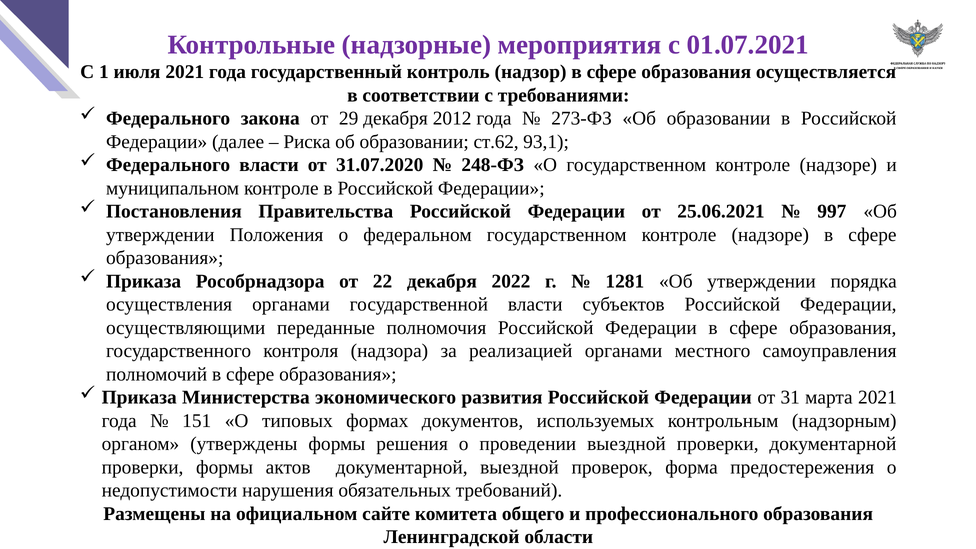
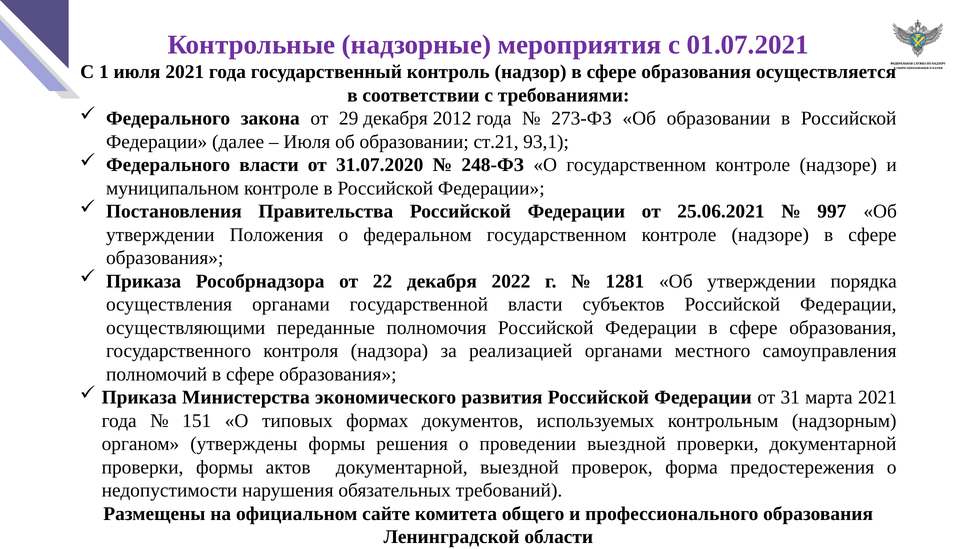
Риска: Риска -> Июля (307, 142)
ст.62: ст.62 -> ст.21 (496, 142)
